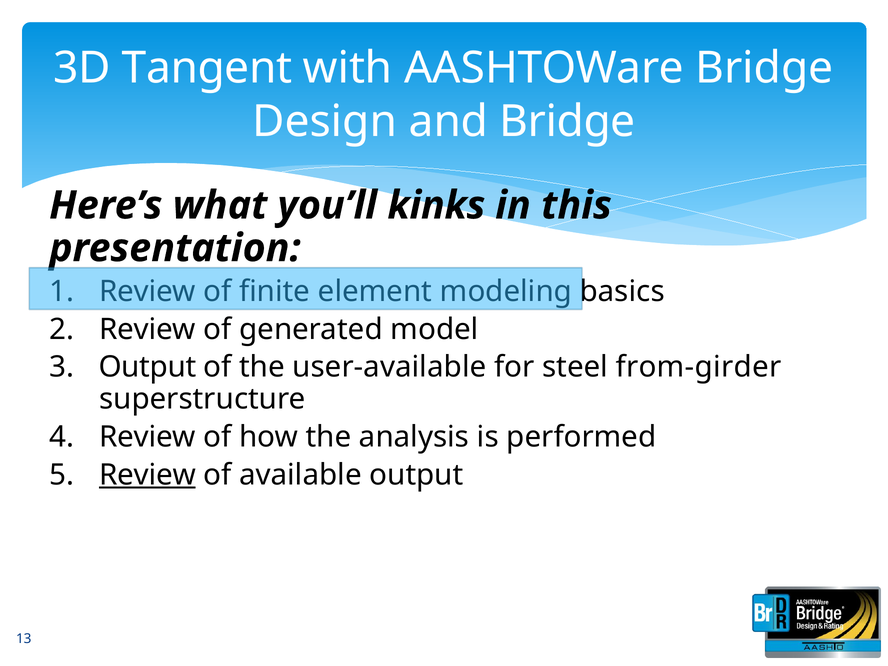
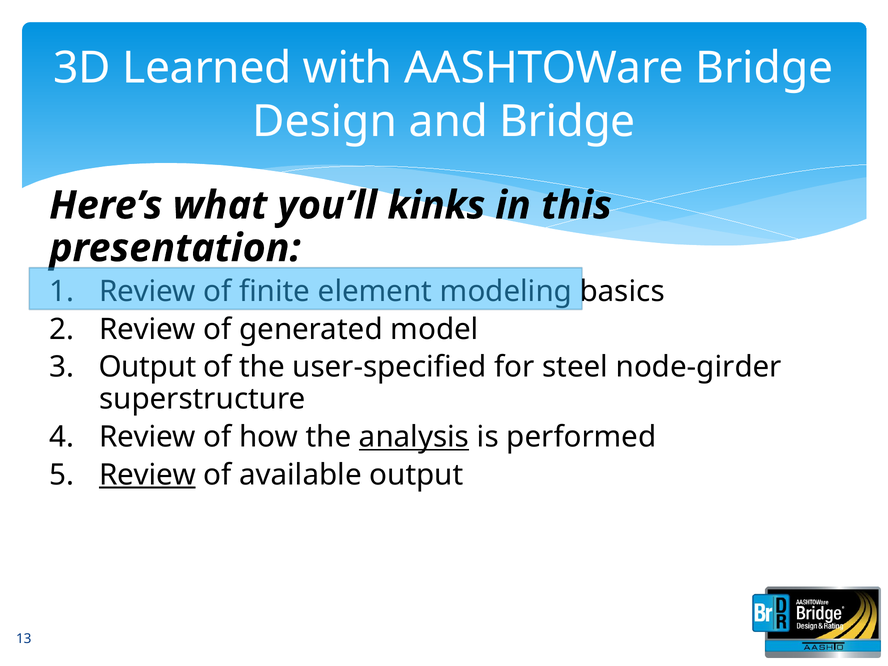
Tangent: Tangent -> Learned (207, 68)
user-available: user-available -> user-specified (389, 367)
from-girder: from-girder -> node-girder (699, 367)
analysis underline: none -> present (414, 437)
